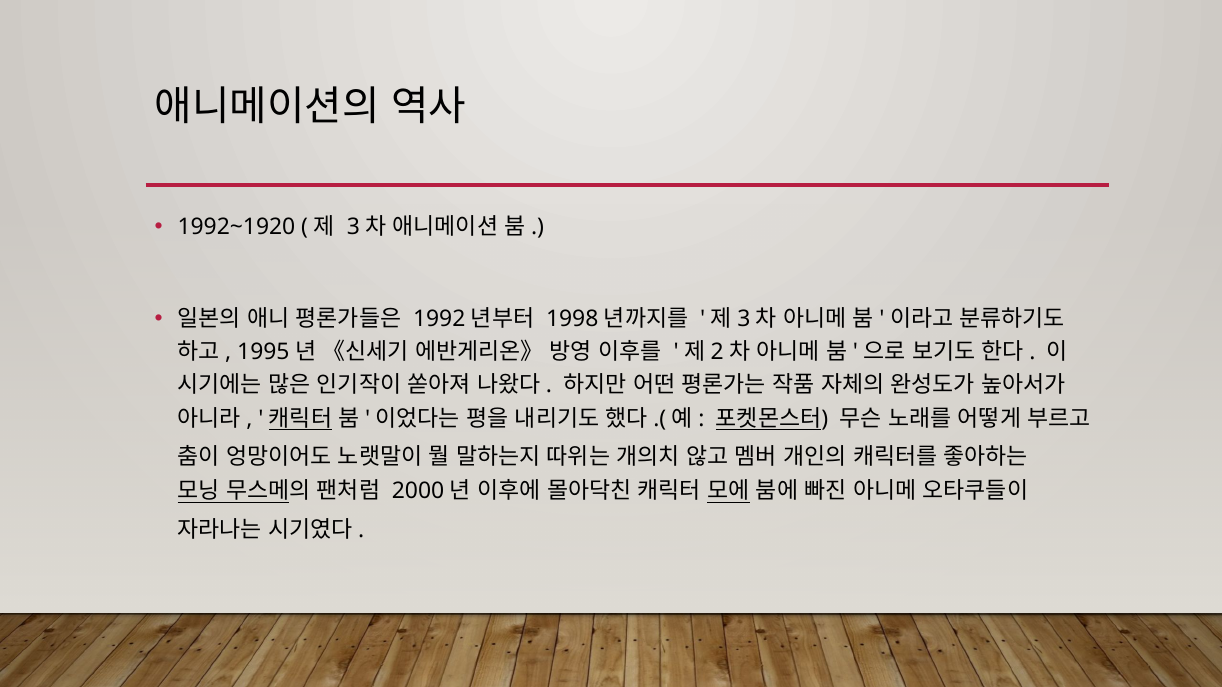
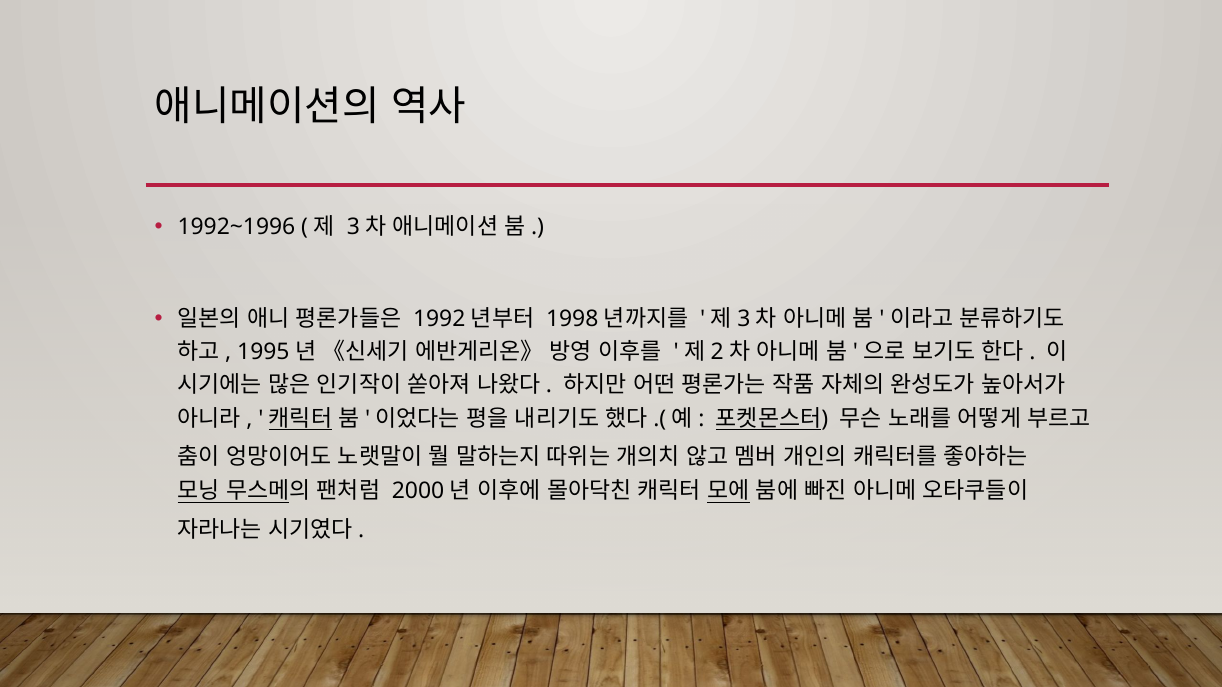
1992~1920: 1992~1920 -> 1992~1996 (236, 227)
